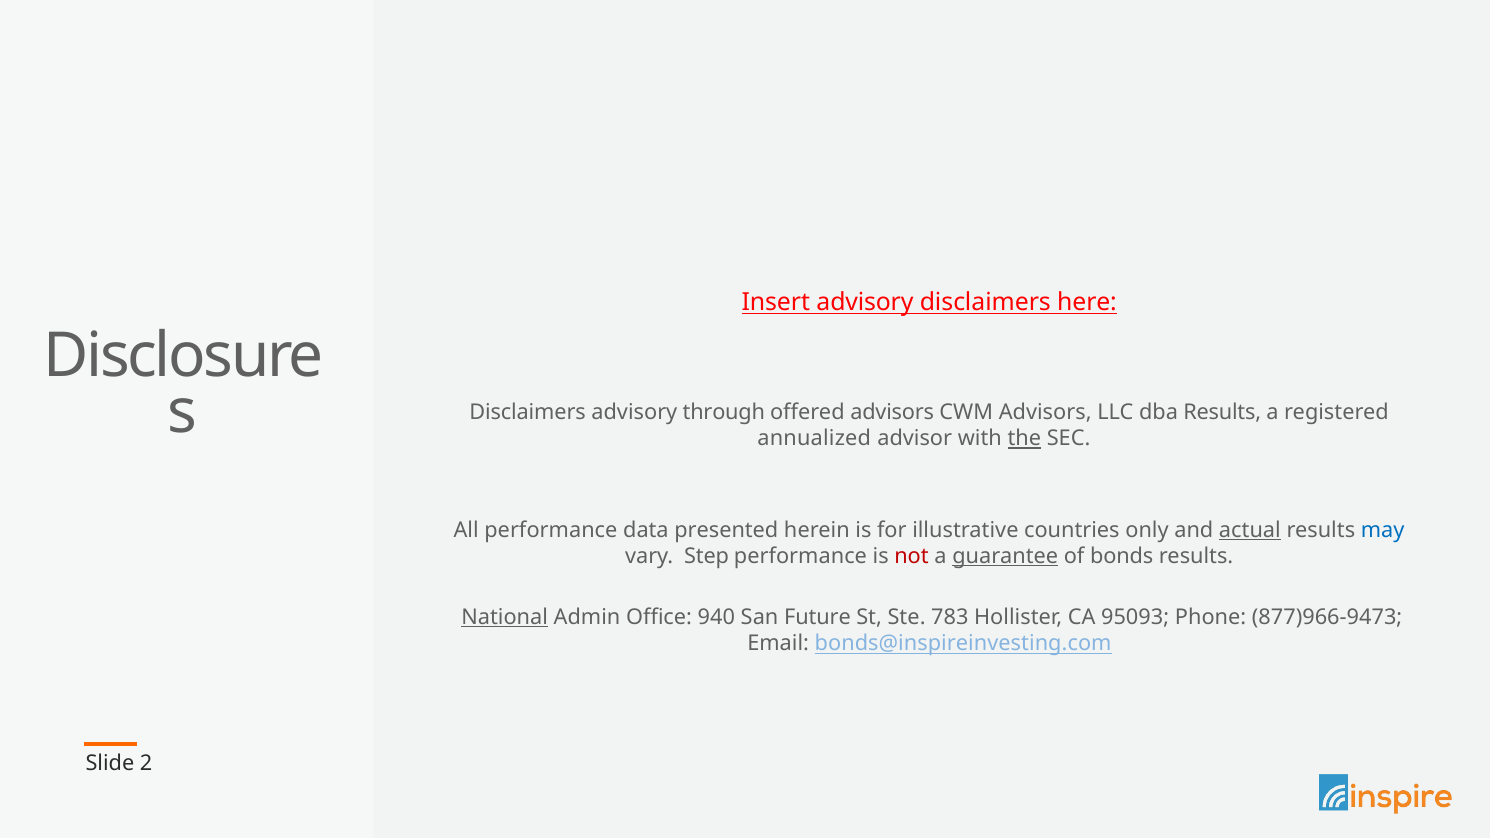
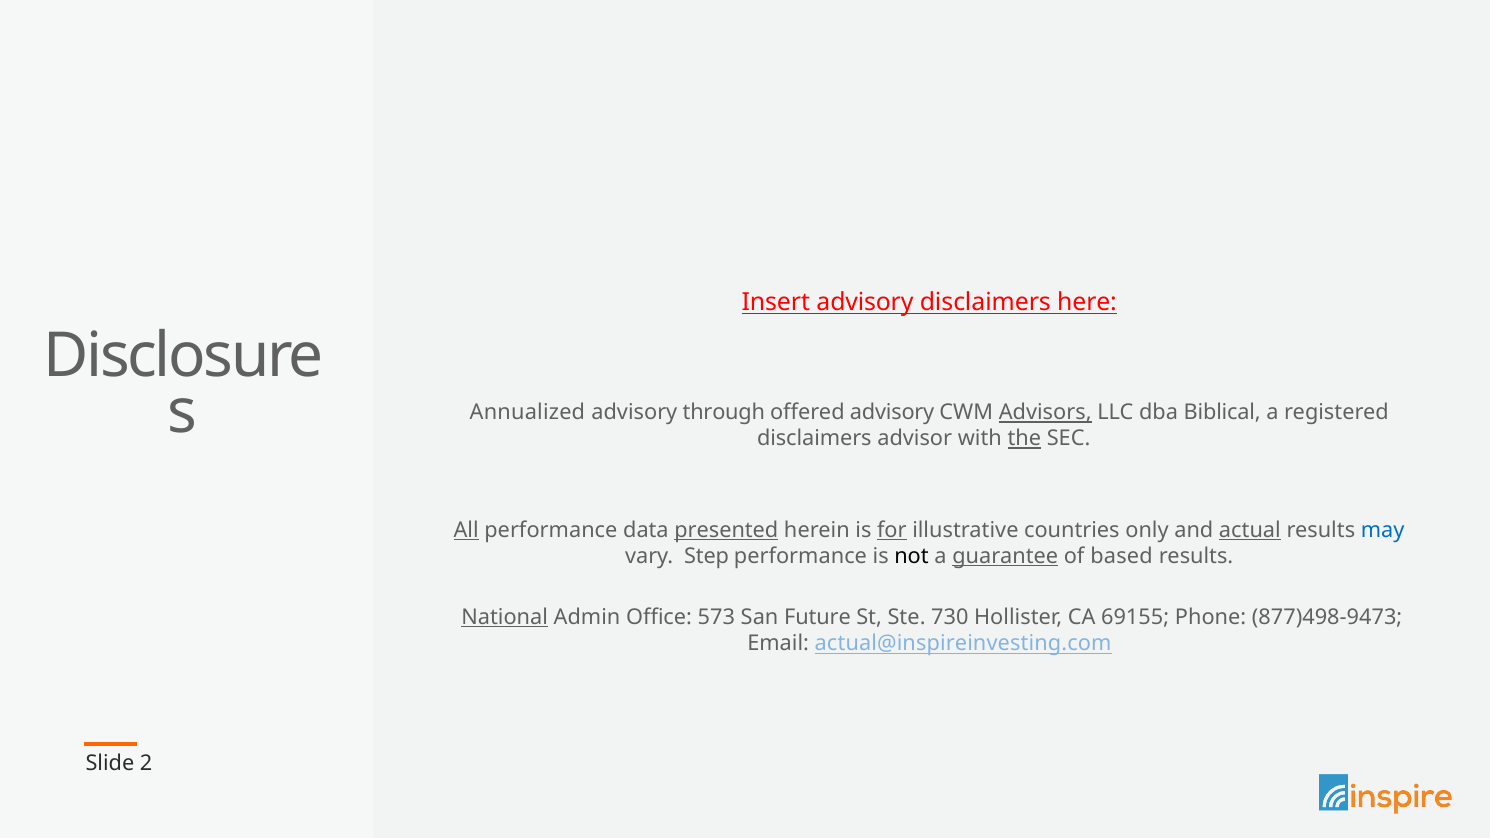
Disclaimers: Disclaimers -> Annualized (527, 413)
offered advisors: advisors -> advisory (892, 413)
Advisors underline: none -> present (1045, 413)
dba Results: Results -> Biblical (1222, 413)
annualized: annualized -> disclaimers (814, 439)
All underline: none -> present (466, 530)
presented underline: none -> present (726, 530)
for underline: none -> present (892, 530)
not colour: red -> black (912, 556)
bonds: bonds -> based (1122, 556)
940: 940 -> 573 (716, 617)
783: 783 -> 730 (950, 617)
95093: 95093 -> 69155 (1135, 617)
877)966-9473: 877)966-9473 -> 877)498-9473 (1327, 617)
bonds@inspireinvesting.com: bonds@inspireinvesting.com -> actual@inspireinvesting.com (963, 643)
